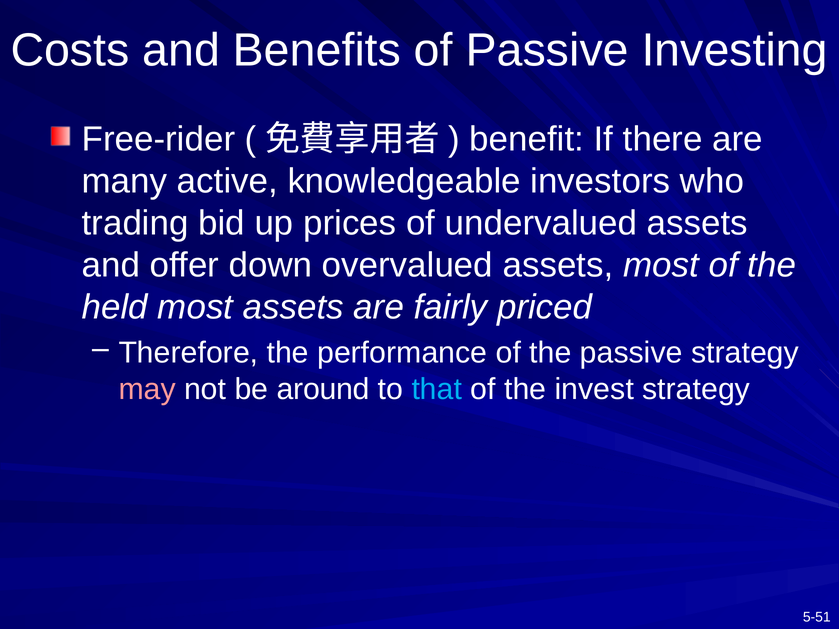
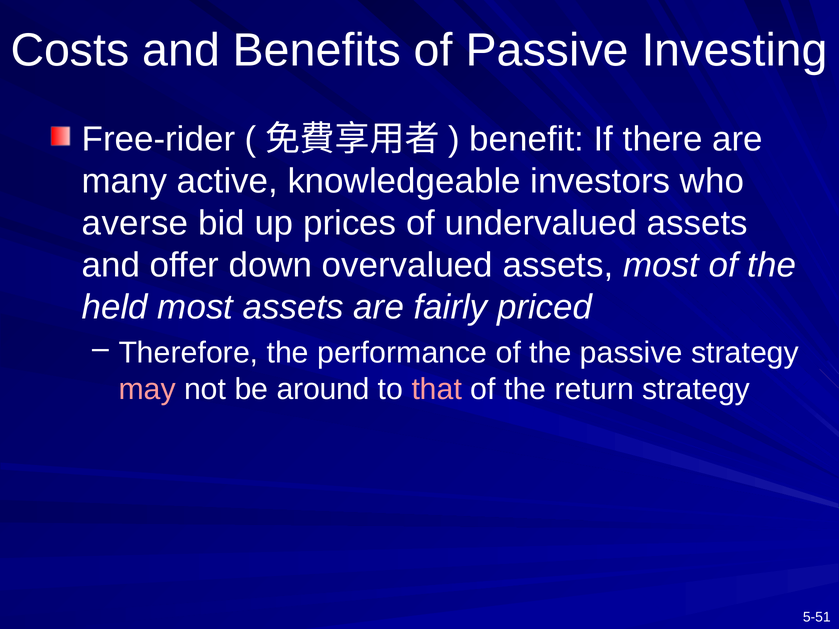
trading: trading -> averse (135, 223)
that colour: light blue -> pink (437, 389)
invest: invest -> return (594, 389)
